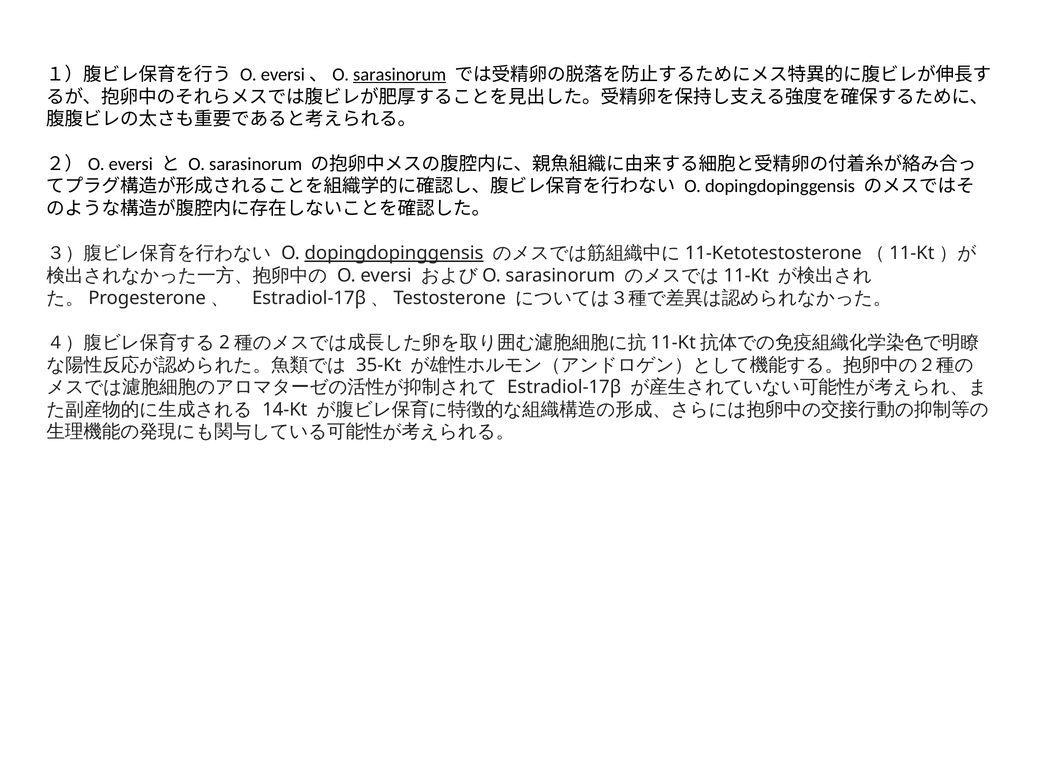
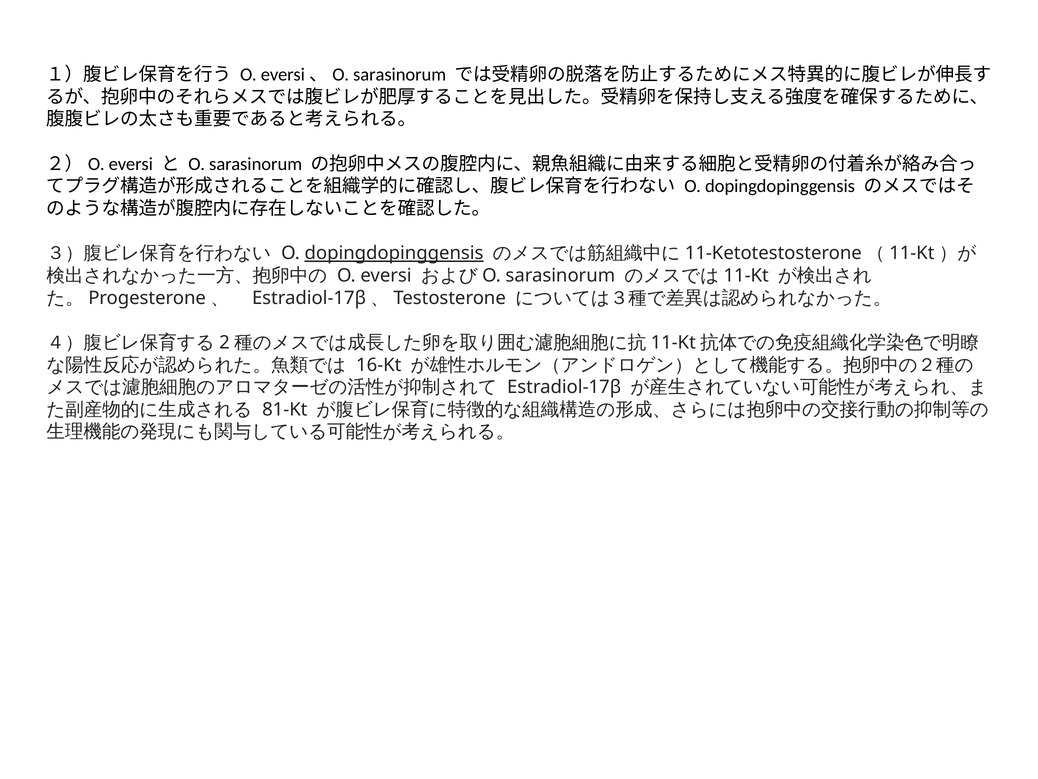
sarasinorum underline: present -> none (400, 75)
35-Kt: 35-Kt -> 16-Kt (379, 365)
14-Kt: 14-Kt -> 81-Kt (285, 409)
